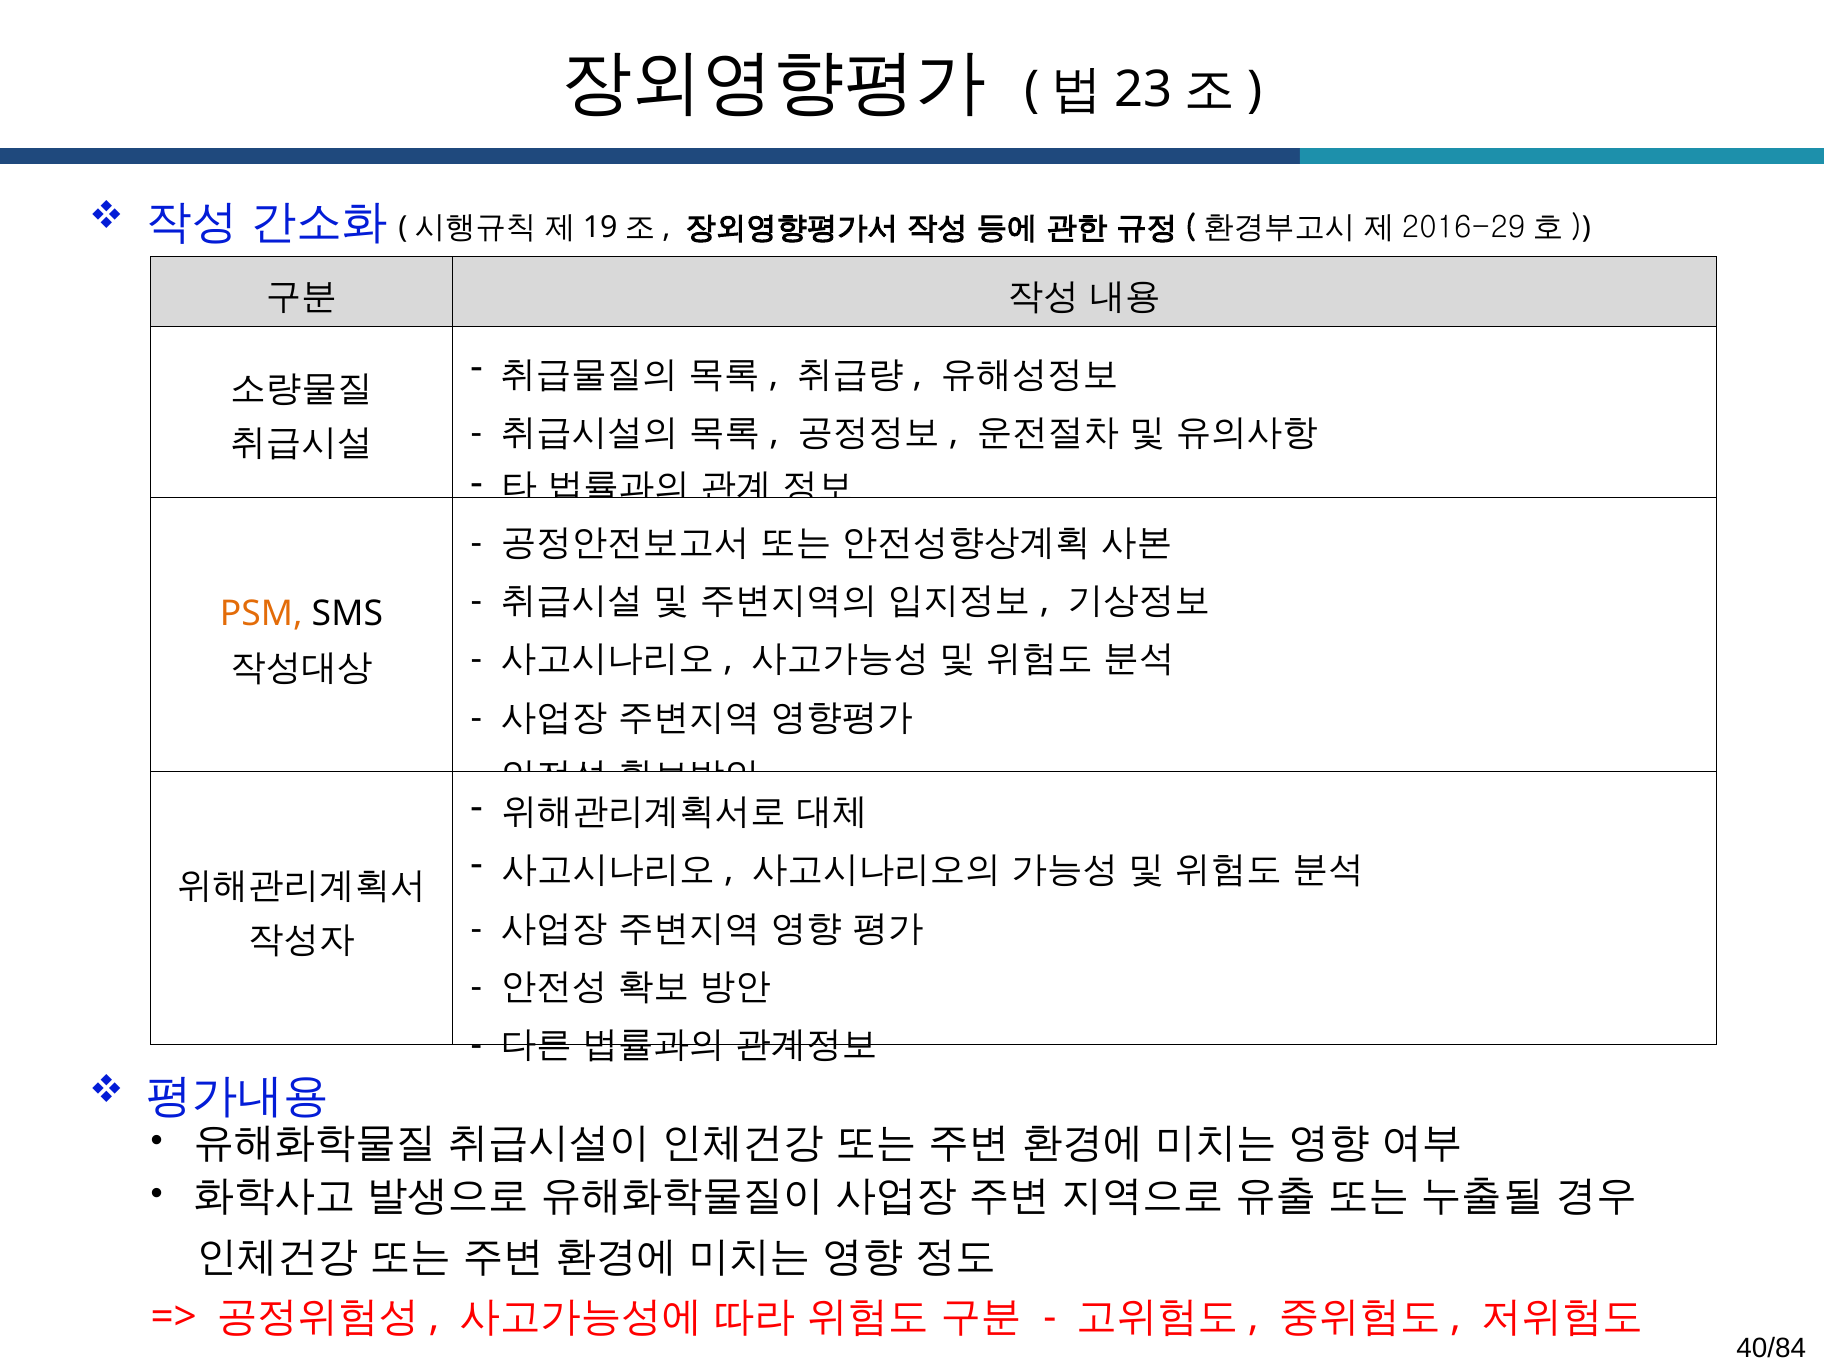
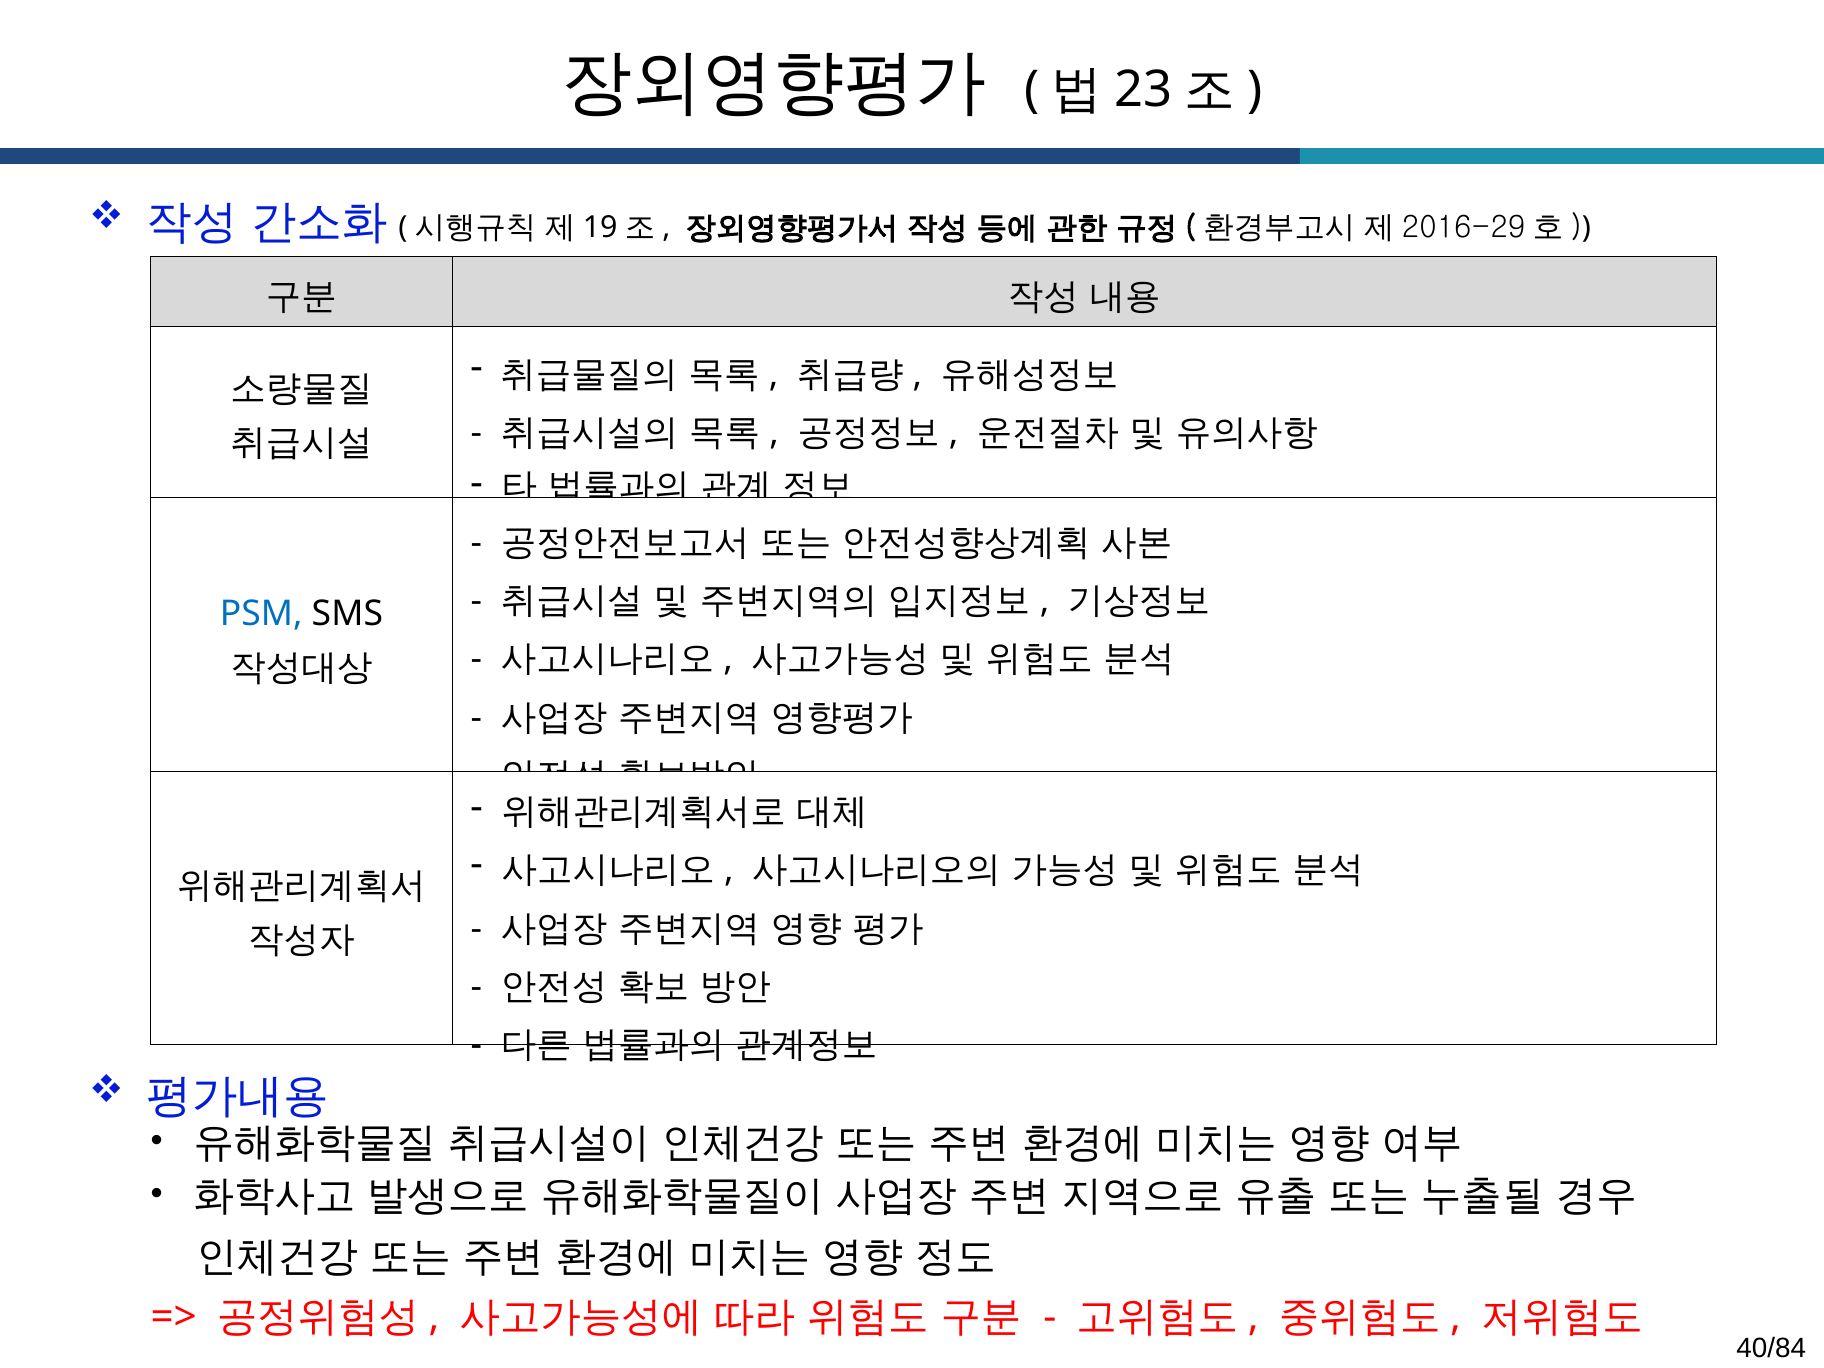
PSM colour: orange -> blue (261, 614)
